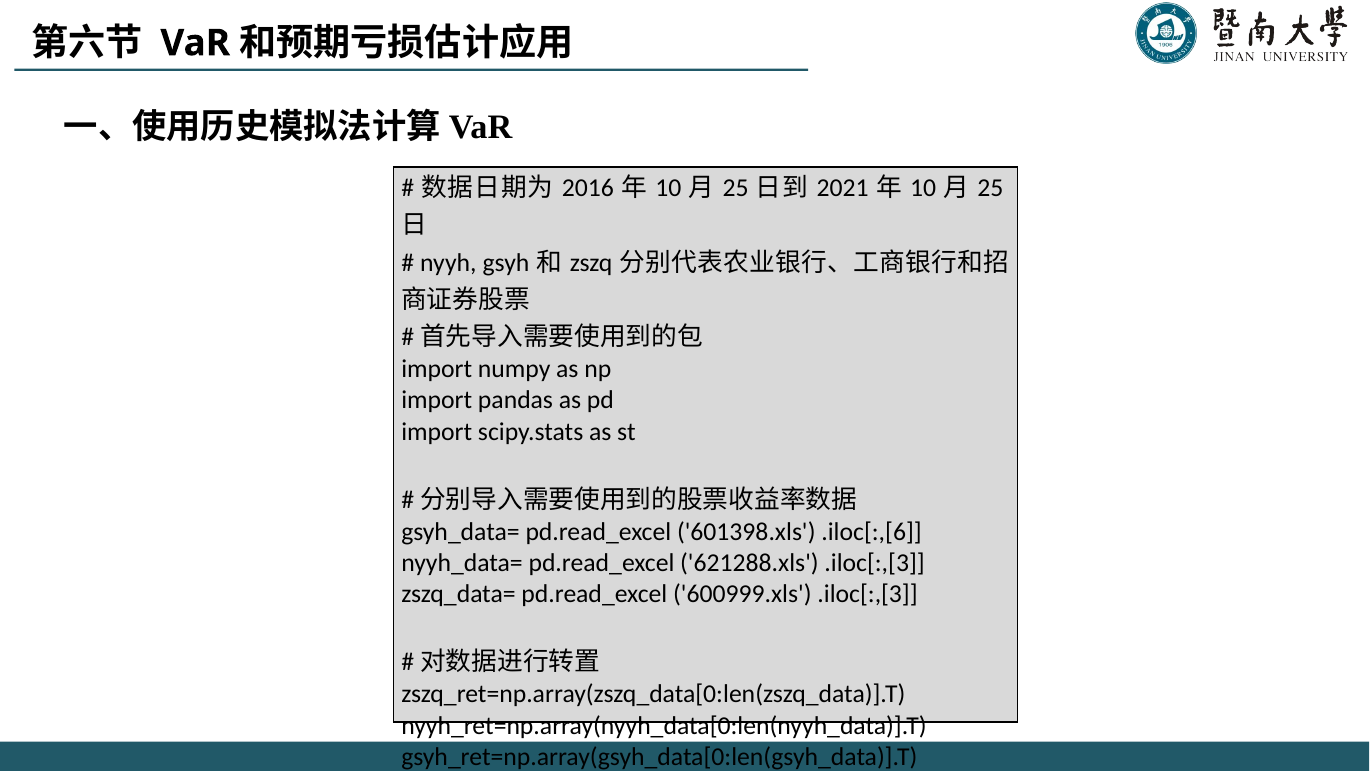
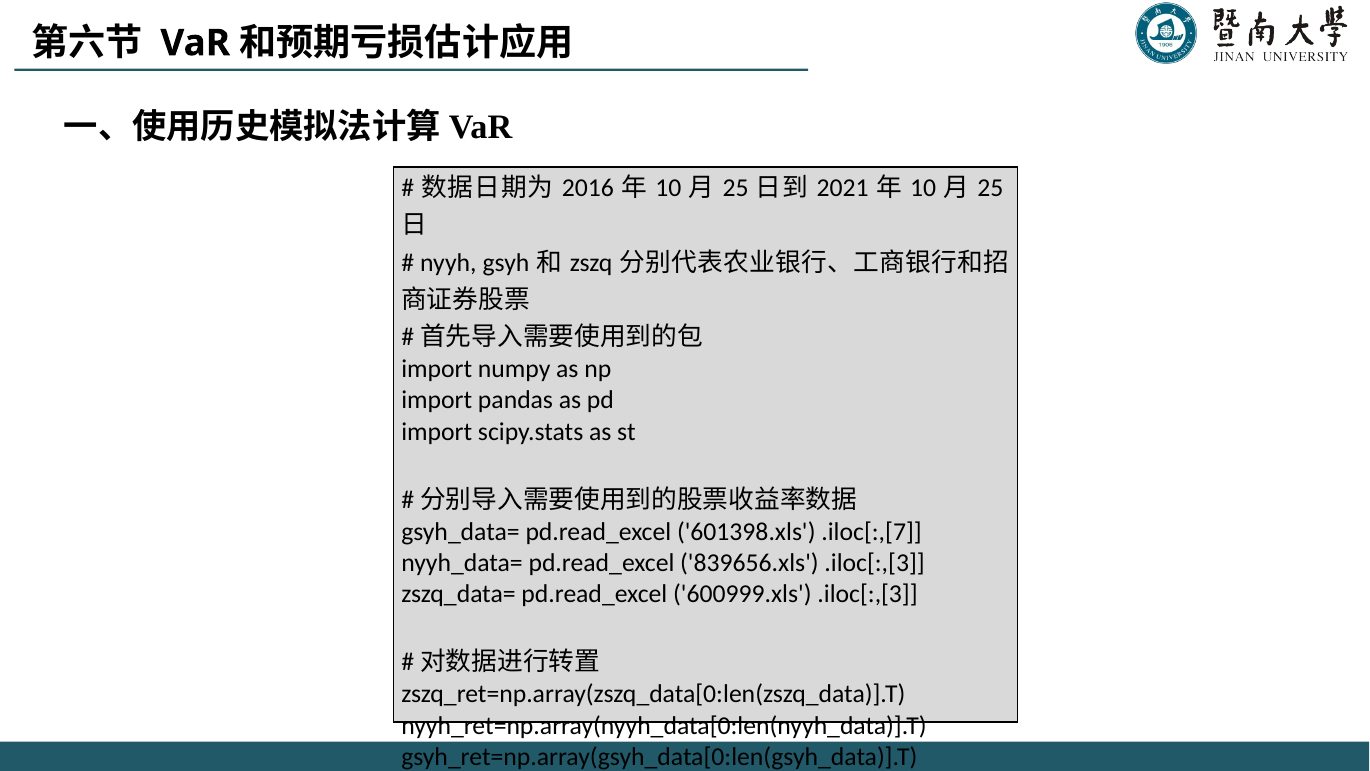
.iloc[:,[6: .iloc[:,[6 -> .iloc[:,[7 (872, 531)
621288.xls: 621288.xls -> 839656.xls (749, 563)
